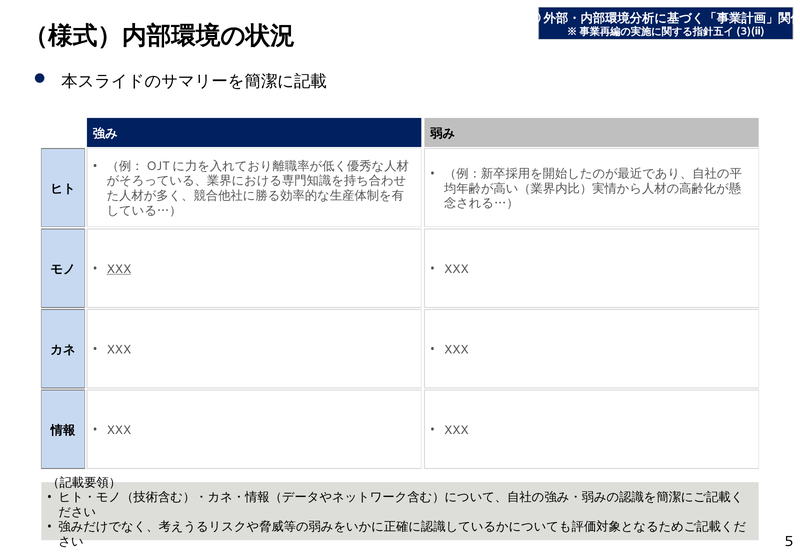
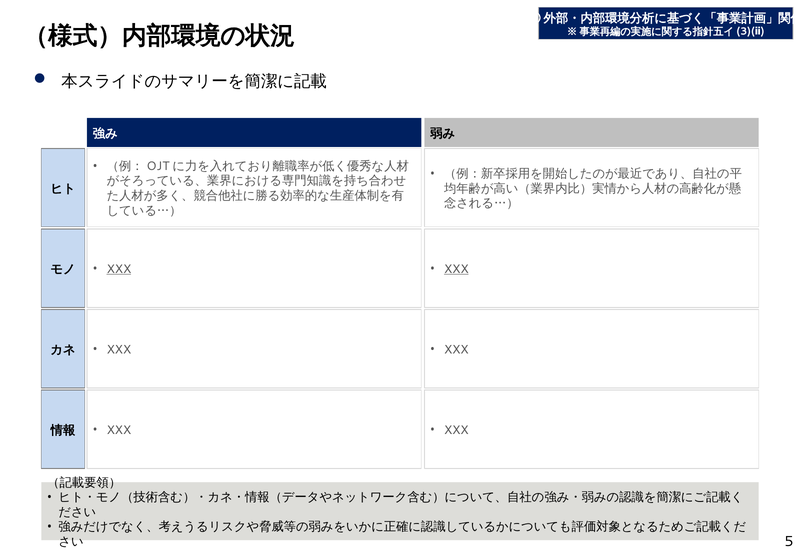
XXX underline: none -> present (456, 269)
